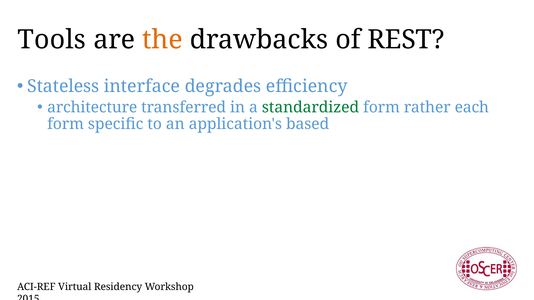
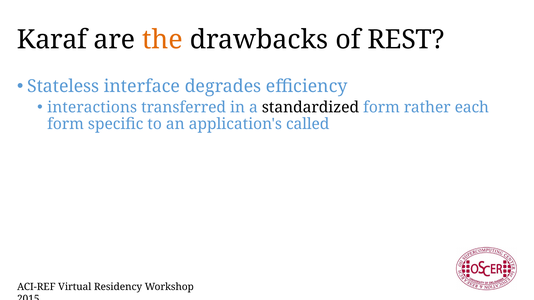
Tools: Tools -> Karaf (52, 40)
architecture: architecture -> interactions (92, 107)
standardized colour: green -> black (310, 107)
based: based -> called (308, 124)
